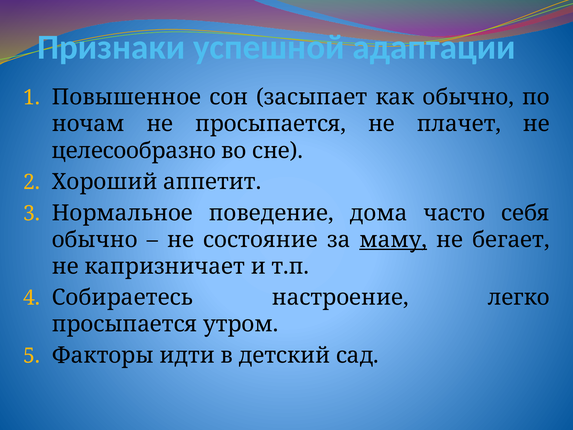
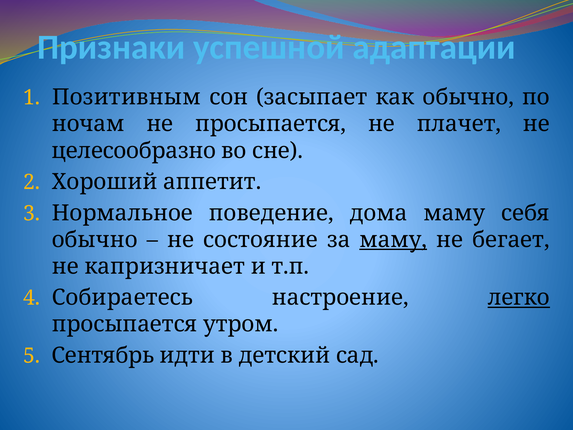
Повышенное: Повышенное -> Позитивным (126, 97)
дома часто: часто -> маму (454, 213)
легко underline: none -> present (519, 297)
Факторы: Факторы -> Сентябрь (103, 355)
